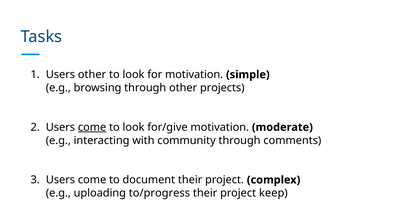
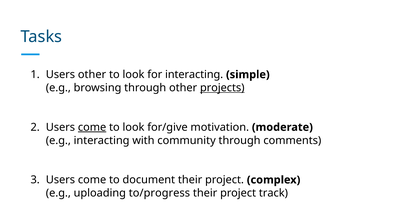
for motivation: motivation -> interacting (194, 74)
projects underline: none -> present (222, 88)
keep: keep -> track (273, 193)
